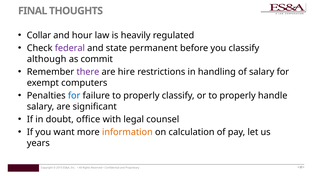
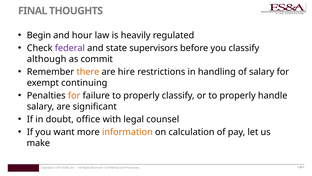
Collar: Collar -> Begin (39, 35)
permanent: permanent -> supervisors (154, 48)
there colour: purple -> orange (88, 72)
computers: computers -> continuing (84, 83)
for colour: blue -> orange (74, 95)
years: years -> make (38, 143)
